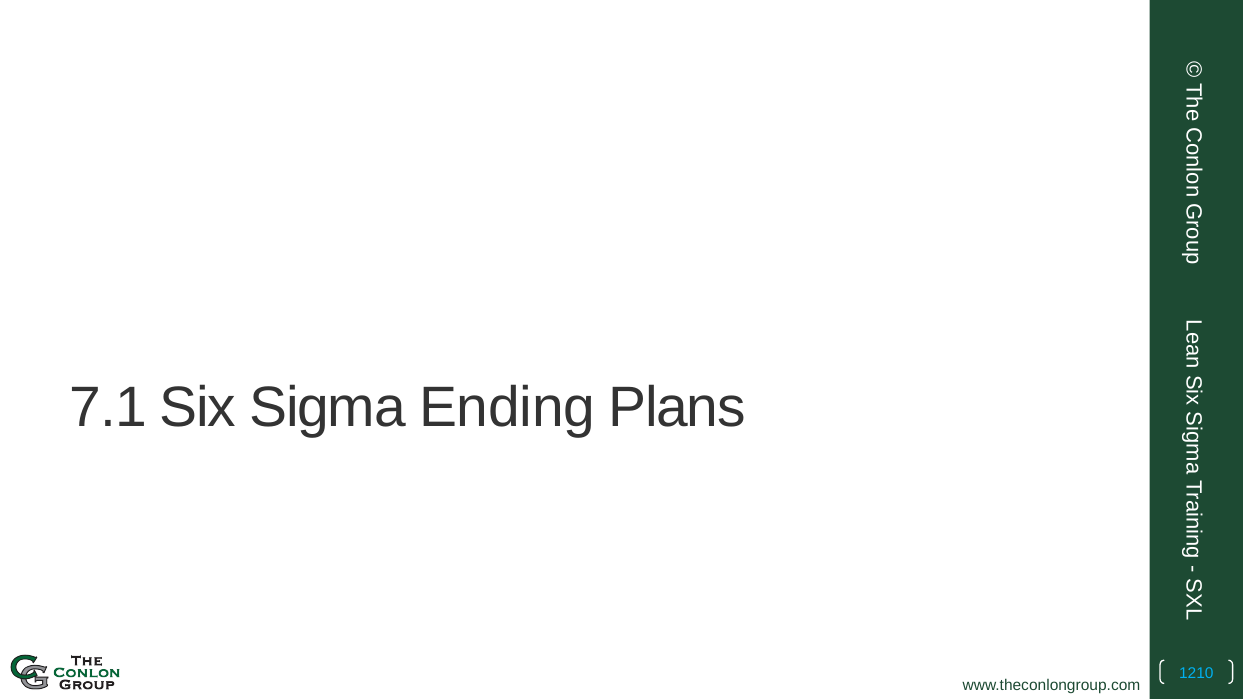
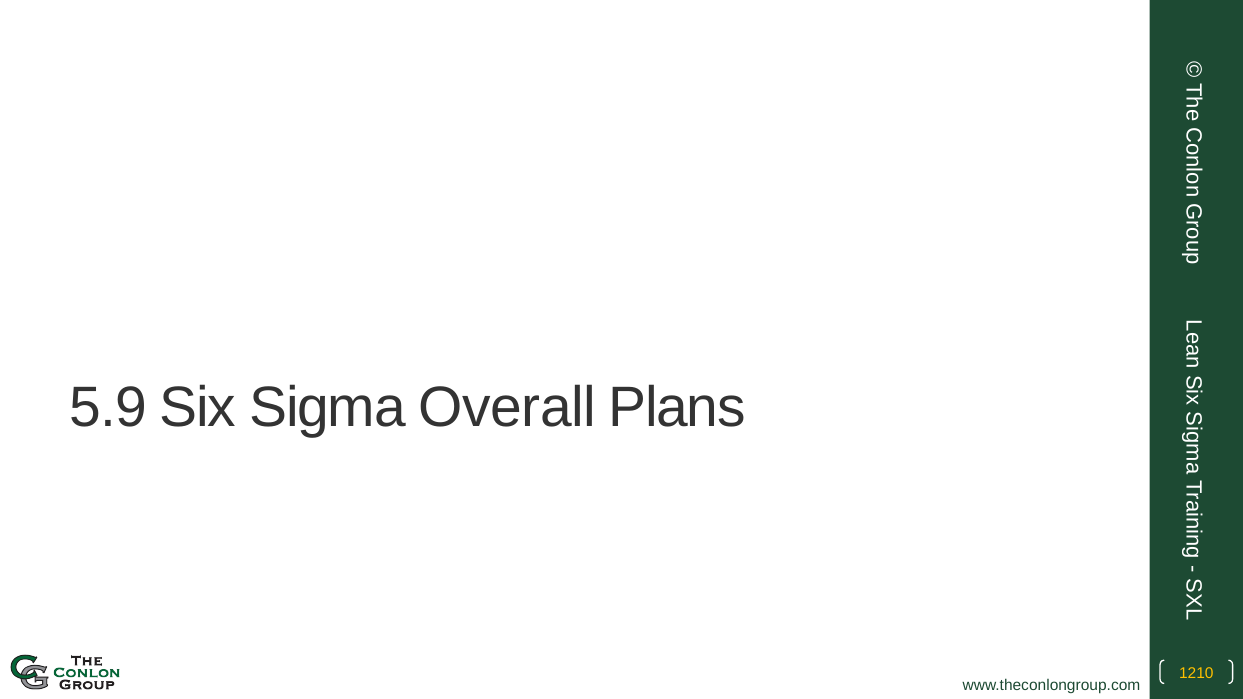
7.1: 7.1 -> 5.9 (108, 408)
Ending: Ending -> Overall (507, 408)
1210 colour: light blue -> yellow (1196, 673)
